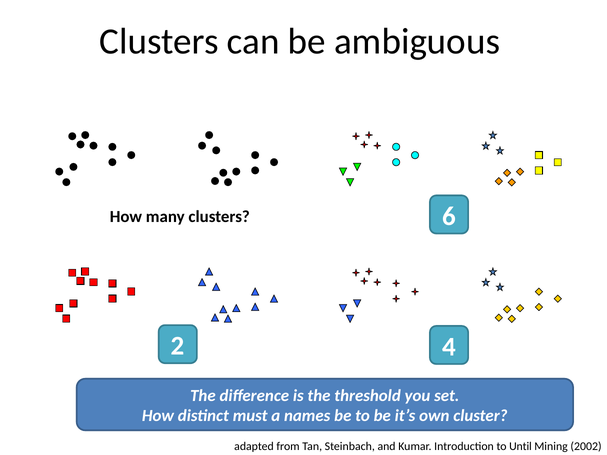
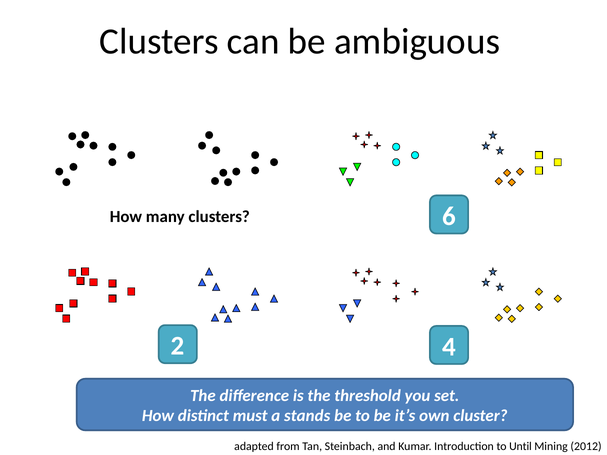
names: names -> stands (307, 416)
2002: 2002 -> 2012 (586, 446)
